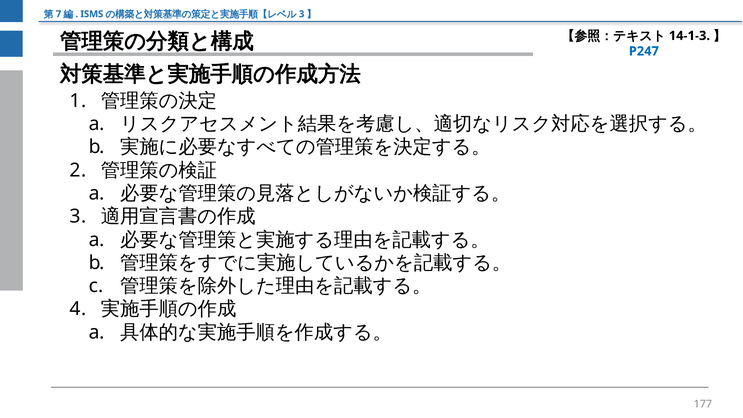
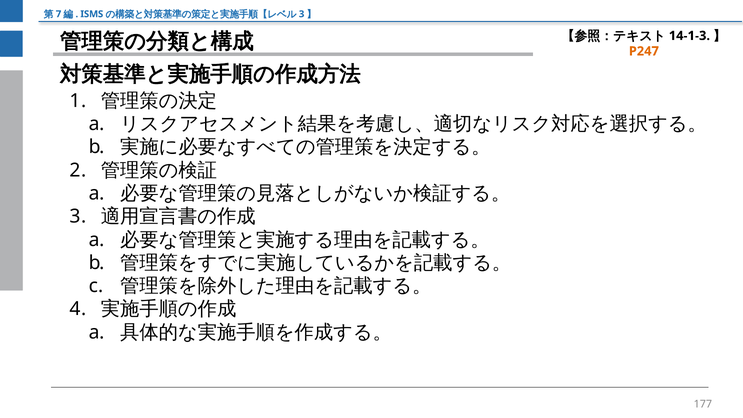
P247 colour: blue -> orange (644, 51)
